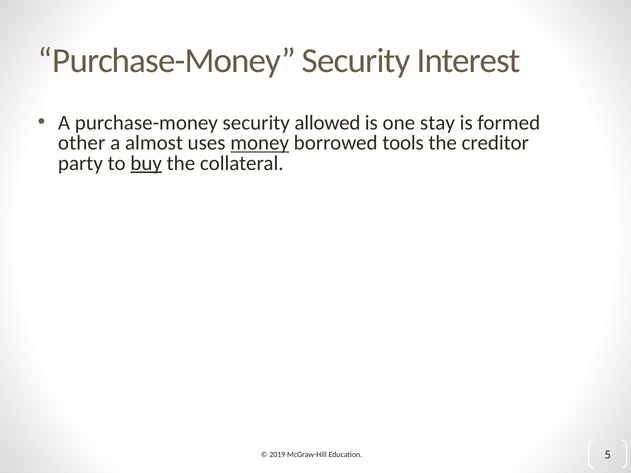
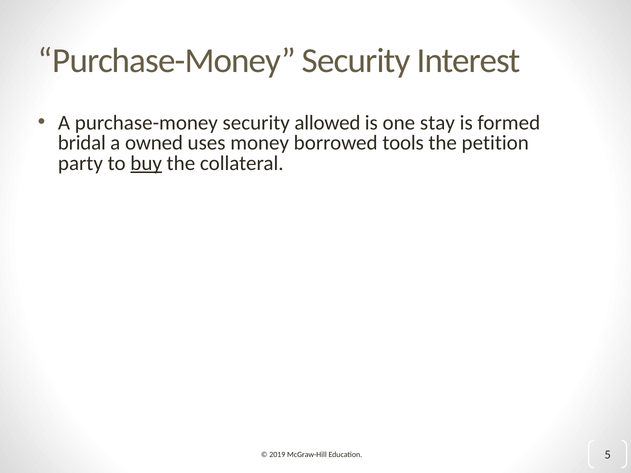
other: other -> bridal (82, 143)
almost: almost -> owned (154, 143)
money underline: present -> none (260, 143)
creditor: creditor -> petition (495, 143)
